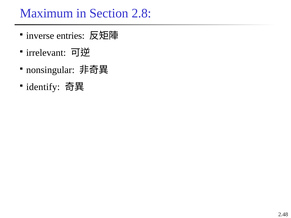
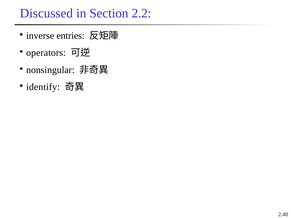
Maximum: Maximum -> Discussed (46, 13)
2.8: 2.8 -> 2.2 (141, 13)
irrelevant: irrelevant -> operators (46, 53)
